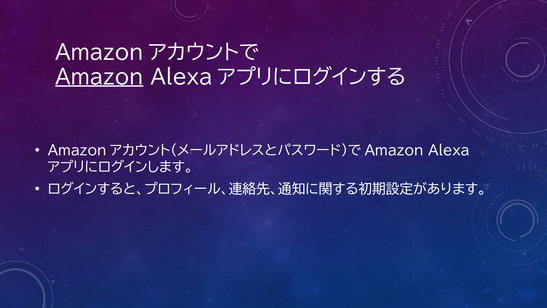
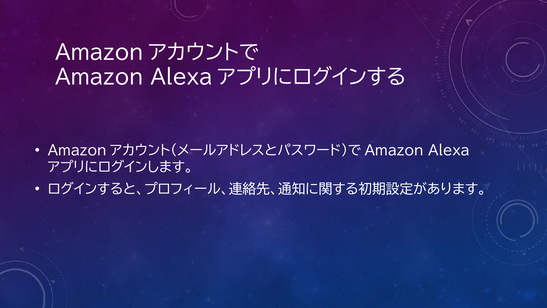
Amazon underline: present -> none (99, 77)
